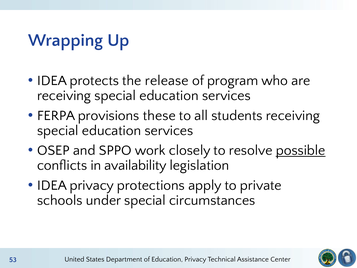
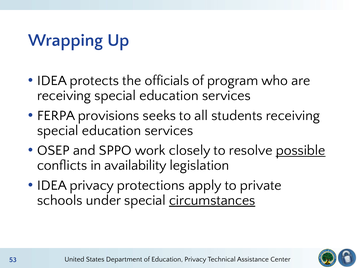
release: release -> officials (167, 80)
these: these -> seeks (159, 115)
circumstances underline: none -> present (212, 200)
